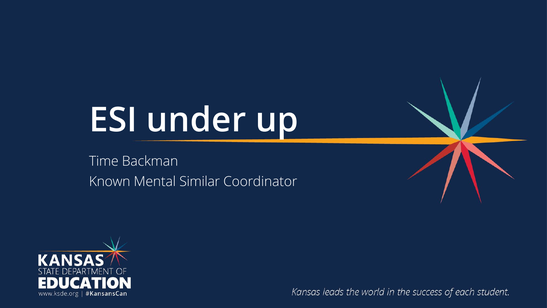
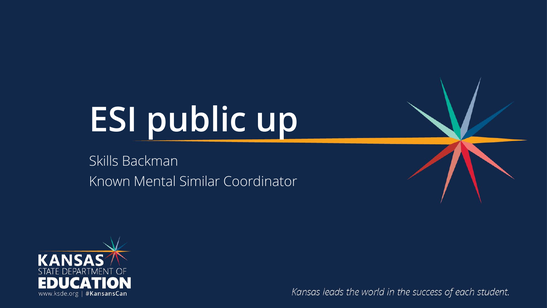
under: under -> public (196, 120)
Time: Time -> Skills (104, 161)
